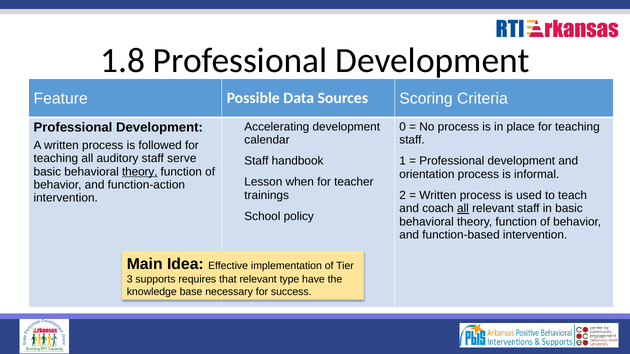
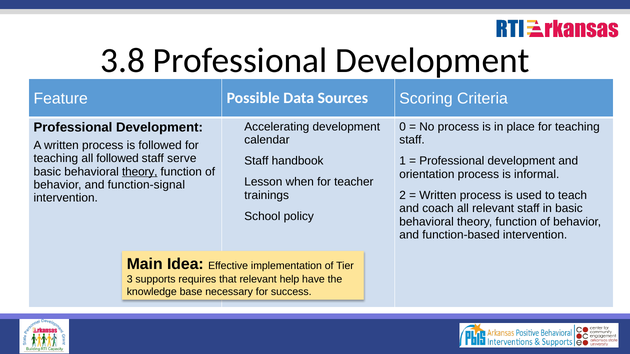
1.8: 1.8 -> 3.8 (123, 61)
all auditory: auditory -> followed (118, 159)
function-action: function-action -> function-signal (146, 185)
all underline: present -> none (463, 209)
type: type -> help (289, 279)
